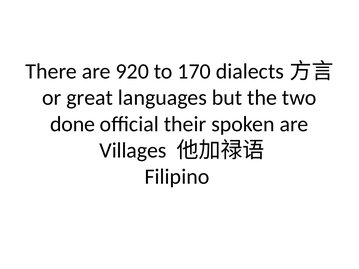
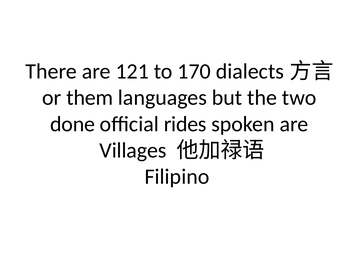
920: 920 -> 121 (132, 71)
great: great -> them (90, 98)
their: their -> rides (185, 124)
